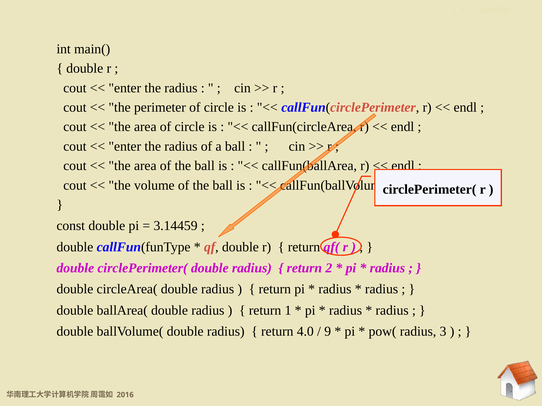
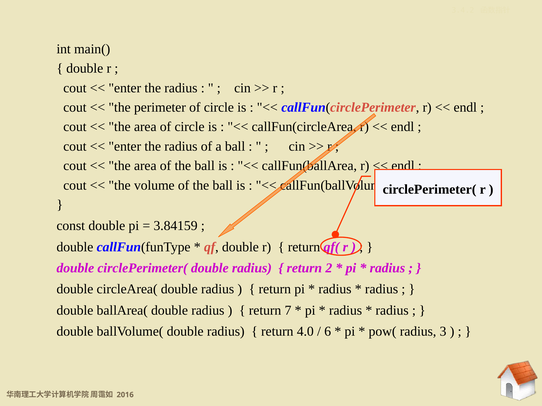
3.14459: 3.14459 -> 3.84159 (176, 226)
1: 1 -> 7 (288, 311)
9: 9 -> 6 (328, 332)
